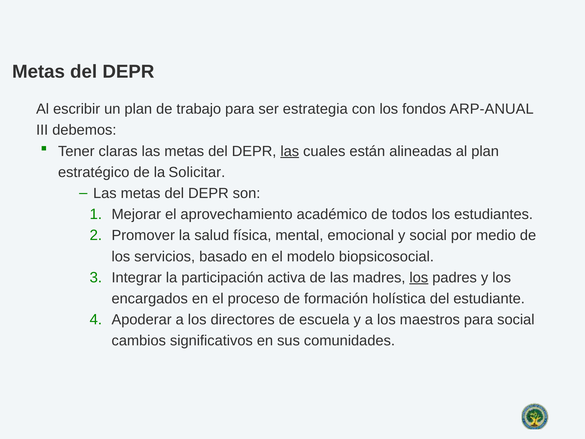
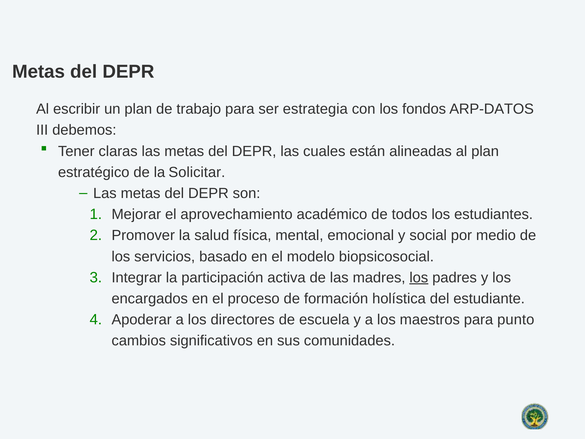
ARP-ANUAL: ARP-ANUAL -> ARP-DATOS (492, 109)
las underline: present -> none (290, 151)
para social: social -> punto (516, 320)
